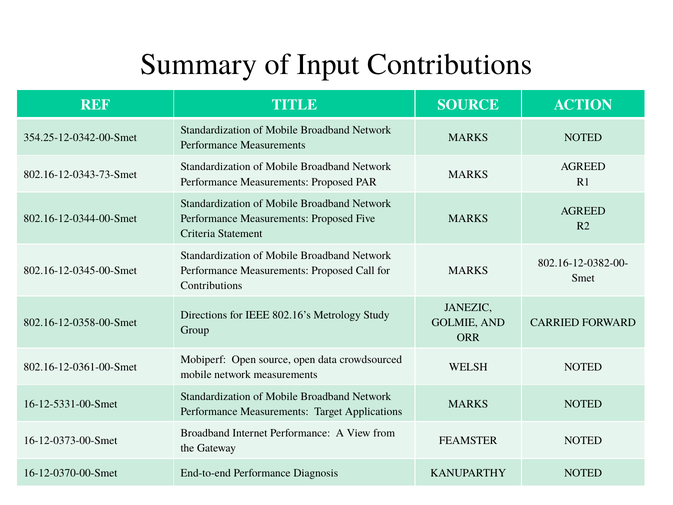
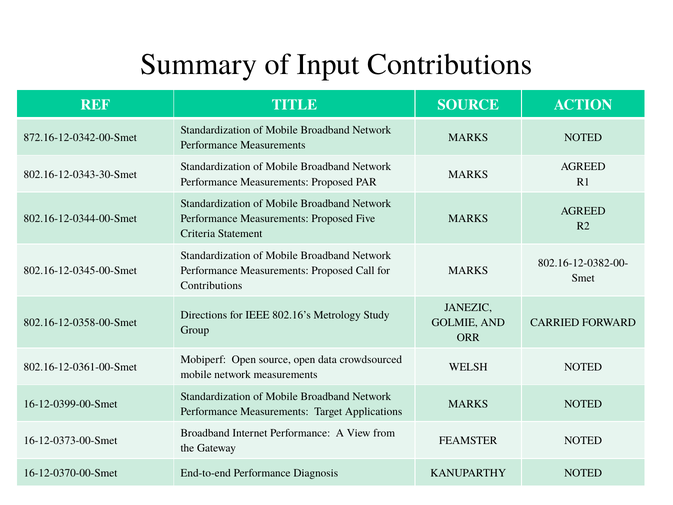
354.25-12-0342-00-Smet: 354.25-12-0342-00-Smet -> 872.16-12-0342-00-Smet (80, 137)
802.16-12-0343-73-Smet: 802.16-12-0343-73-Smet -> 802.16-12-0343-30-Smet (80, 174)
16-12-5331-00-Smet: 16-12-5331-00-Smet -> 16-12-0399-00-Smet (71, 404)
